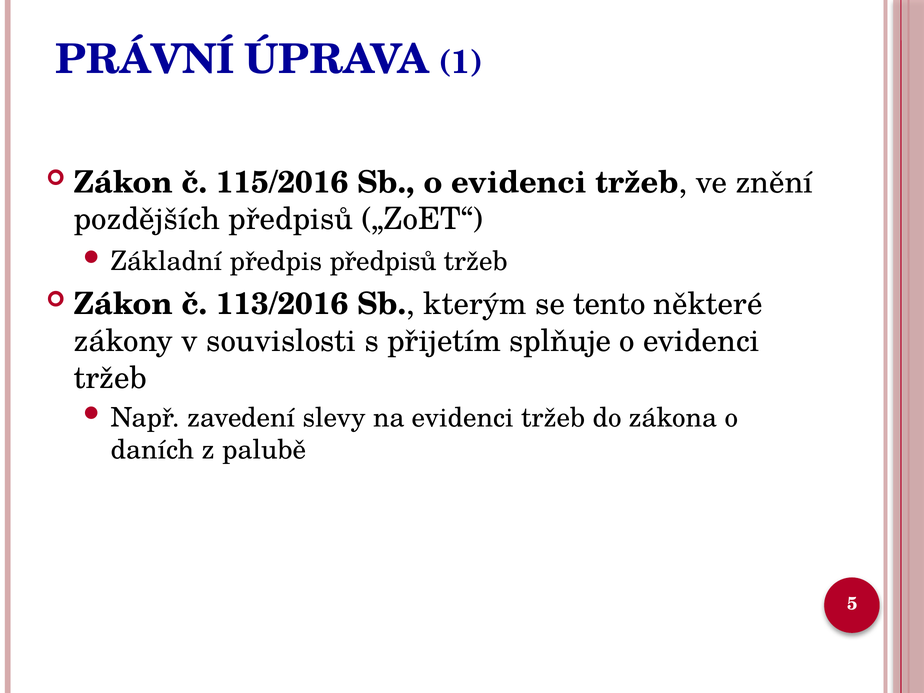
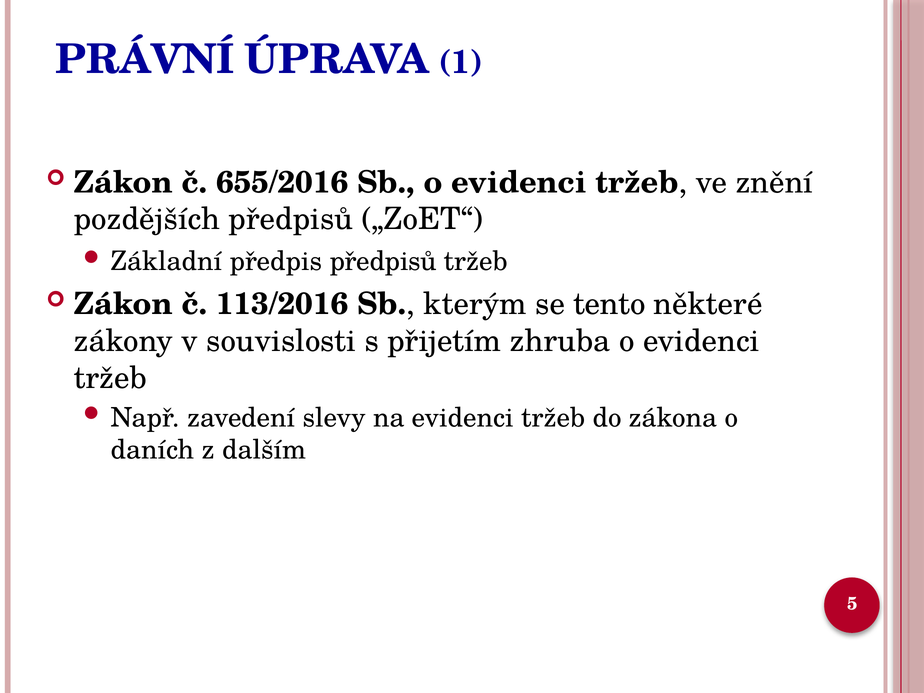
115/2016: 115/2016 -> 655/2016 (282, 182)
splňuje: splňuje -> zhruba (560, 341)
palubě: palubě -> dalším (264, 450)
